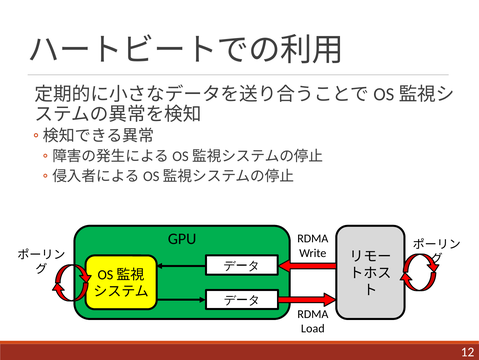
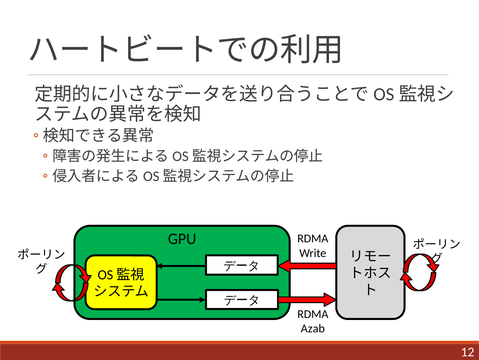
Load: Load -> Azab (313, 328)
